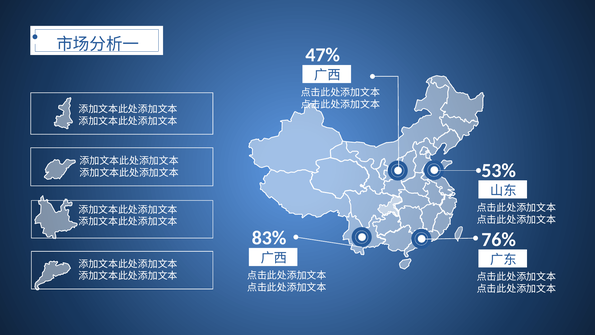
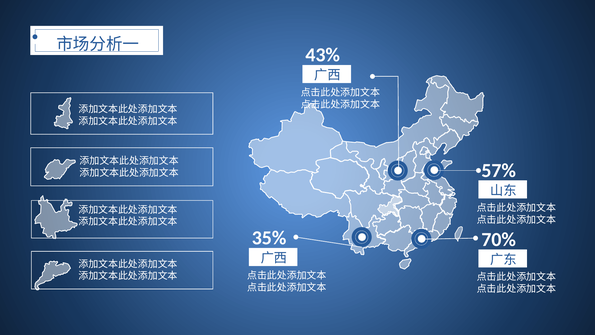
47%: 47% -> 43% (323, 55)
53%: 53% -> 57% (499, 170)
83%: 83% -> 35% (269, 238)
76%: 76% -> 70% (499, 239)
